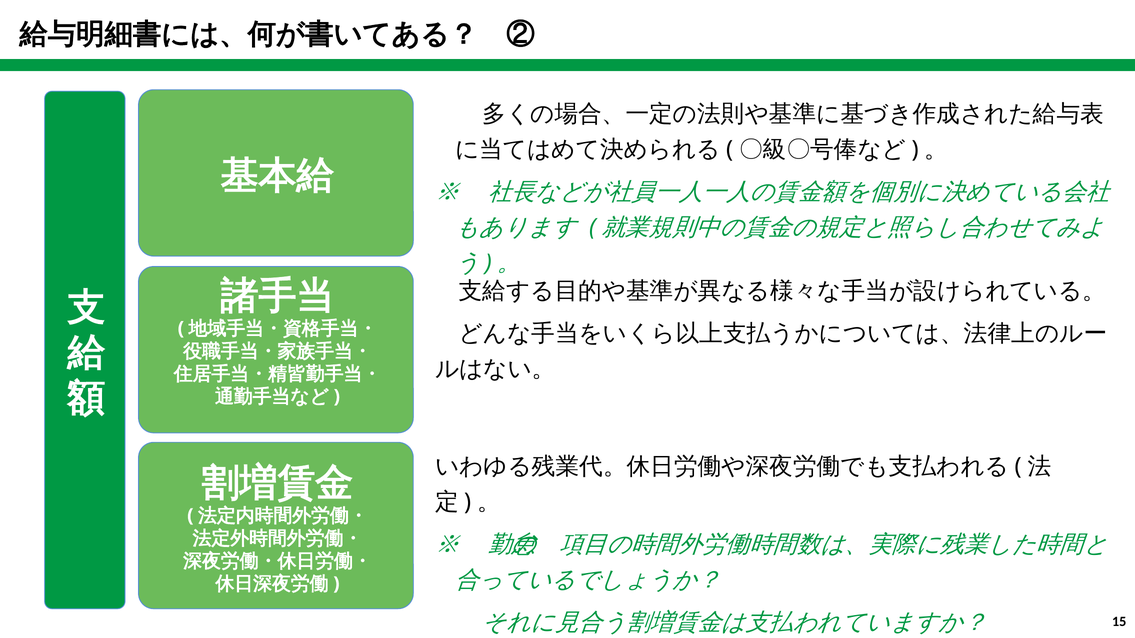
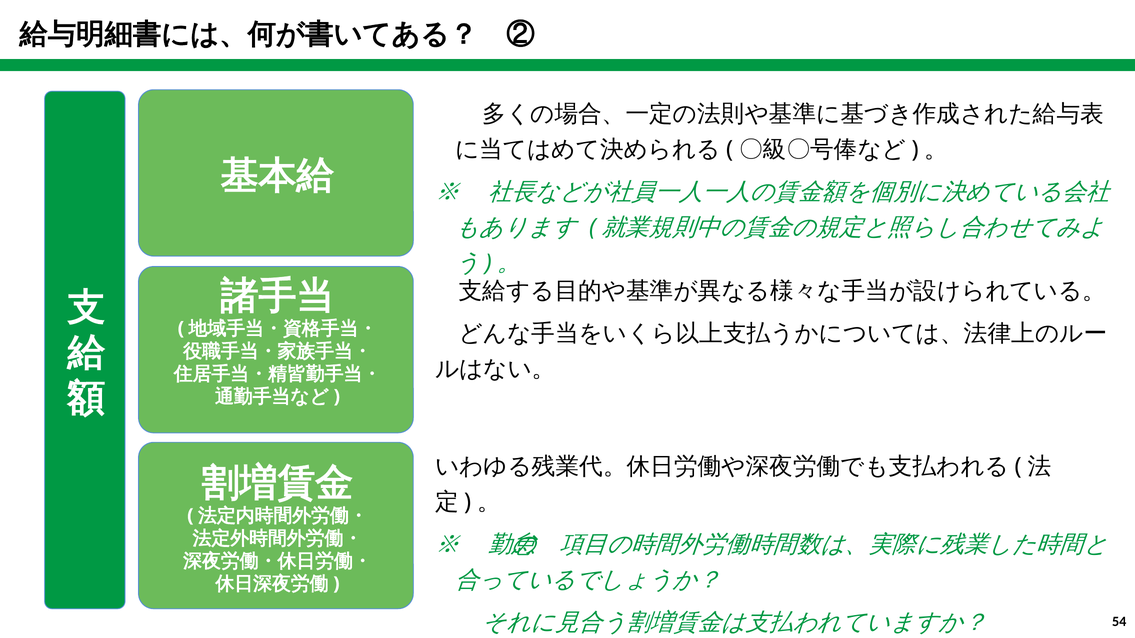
15: 15 -> 54 (1119, 622)
